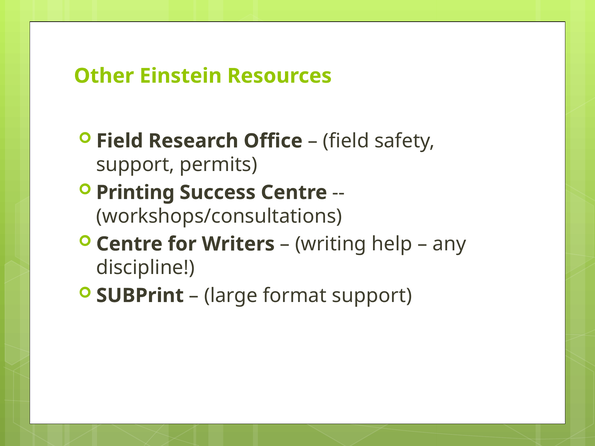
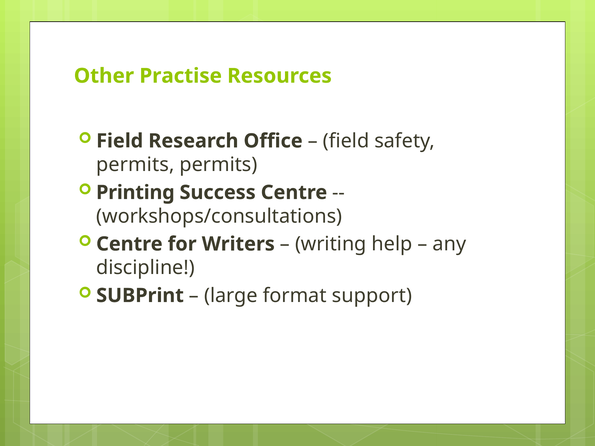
Einstein: Einstein -> Practise (181, 76)
support: support -> permits (135, 165)
